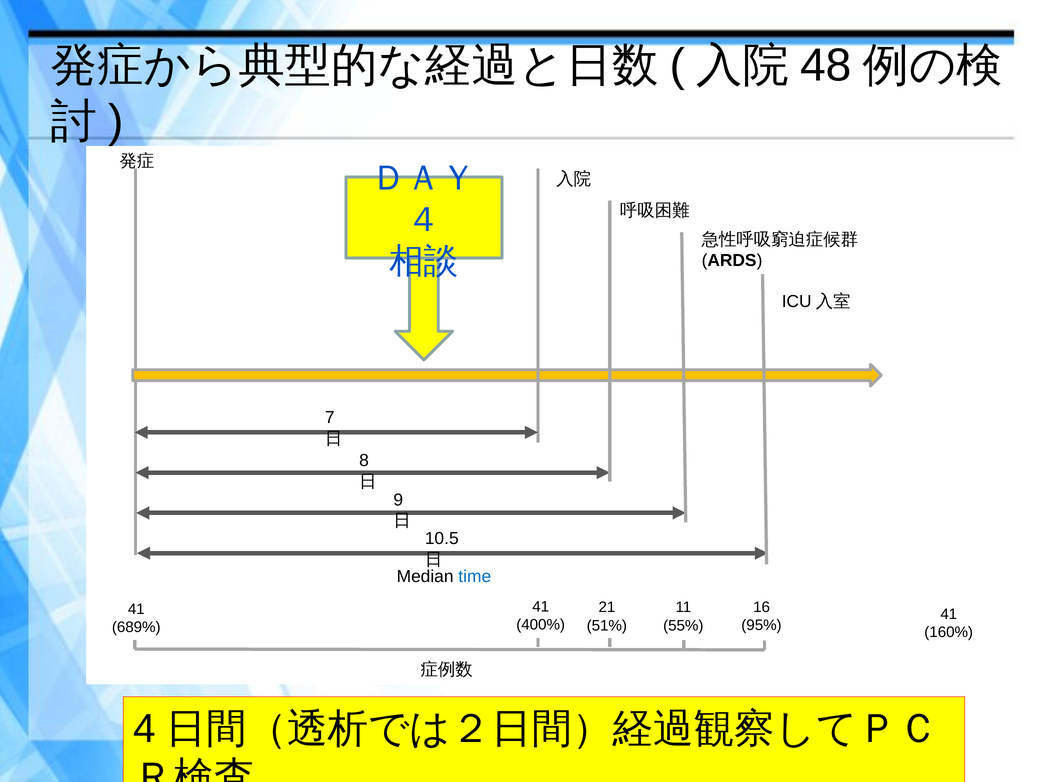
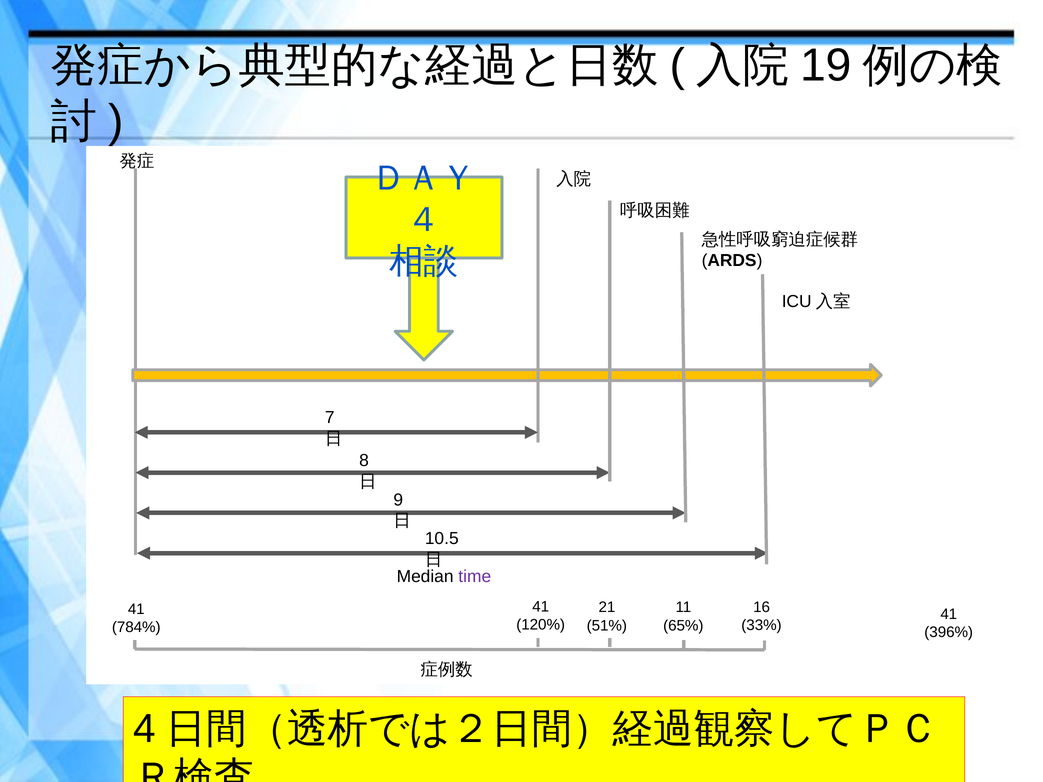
48: 48 -> 19 (826, 66)
time colour: blue -> purple (475, 577)
400%: 400% -> 120% (541, 625)
95%: 95% -> 33% (762, 626)
55%: 55% -> 65% (683, 626)
689%: 689% -> 784% (136, 627)
160%: 160% -> 396% (949, 632)
